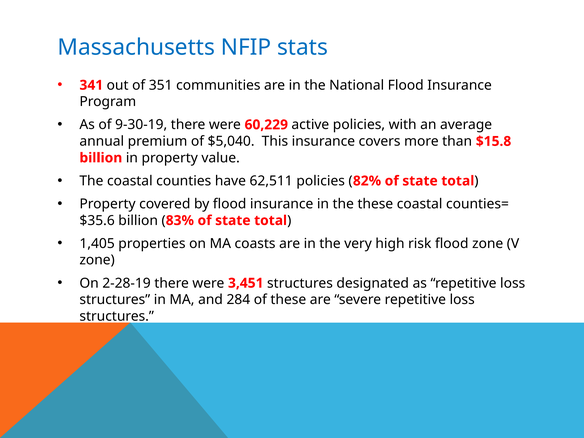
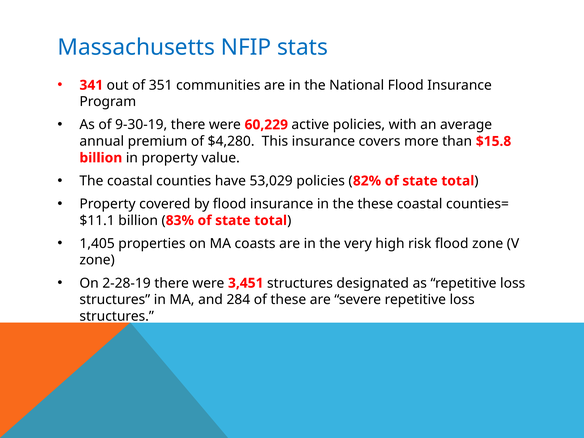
$5,040: $5,040 -> $4,280 (231, 141)
62,511: 62,511 -> 53,029 (271, 181)
$35.6: $35.6 -> $11.1 (97, 220)
